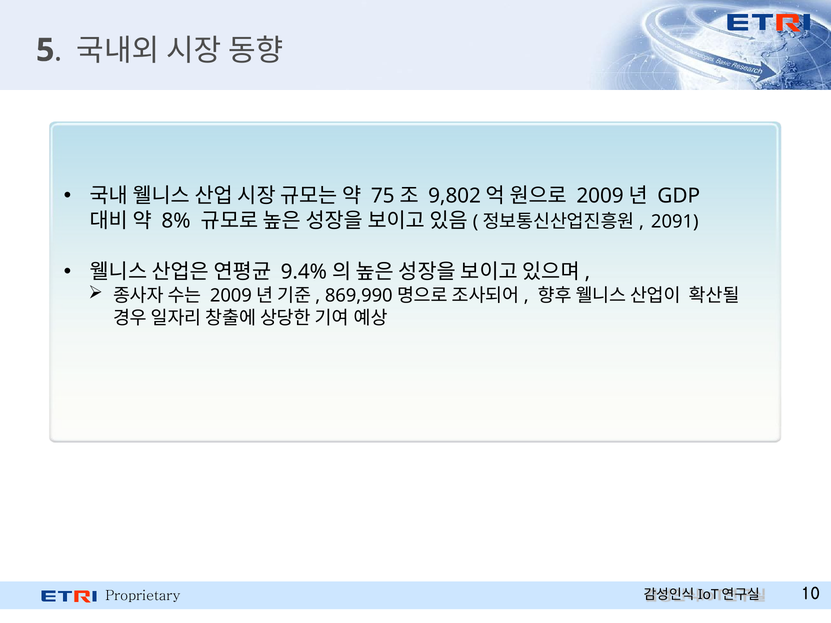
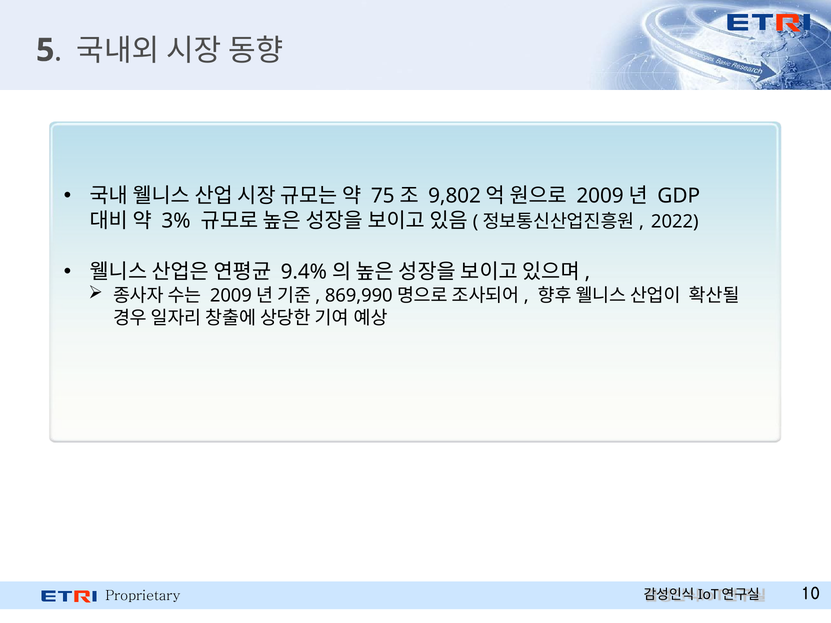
8%: 8% -> 3% (176, 221)
2091: 2091 -> 2022 (675, 222)
